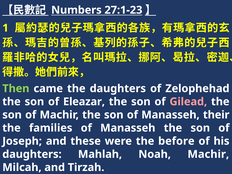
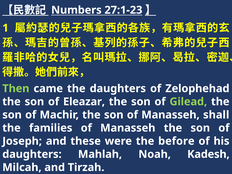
Gilead colour: pink -> light green (188, 102)
their: their -> shall (216, 115)
Noah Machir: Machir -> Kadesh (208, 154)
